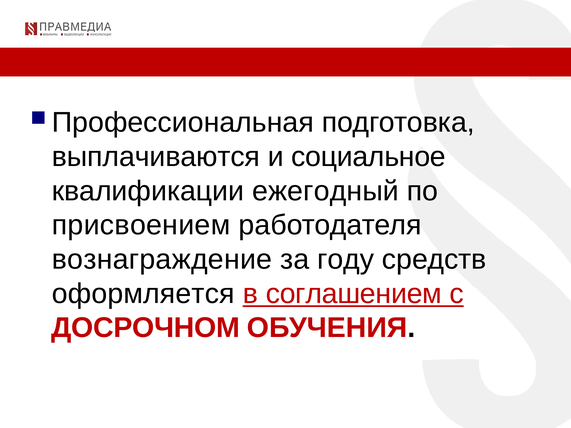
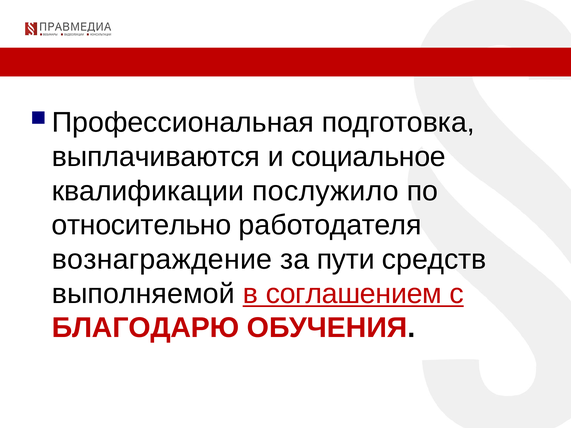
ежегодный: ежегодный -> послужило (325, 191)
присвоением: присвоением -> относительно (141, 225)
году: году -> пути (346, 260)
оформляется: оформляется -> выполняемой (143, 294)
ДОСРОЧНОМ: ДОСРОЧНОМ -> БЛАГОДАРЮ (146, 328)
